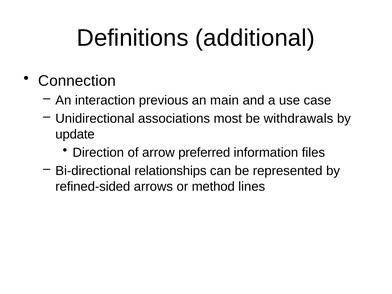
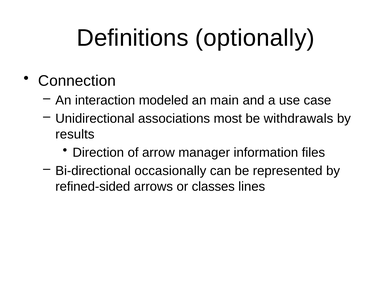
additional: additional -> optionally (255, 38)
previous: previous -> modeled (164, 100)
update: update -> results (75, 134)
preferred: preferred -> manager (204, 152)
relationships: relationships -> occasionally (170, 171)
method: method -> classes (213, 186)
